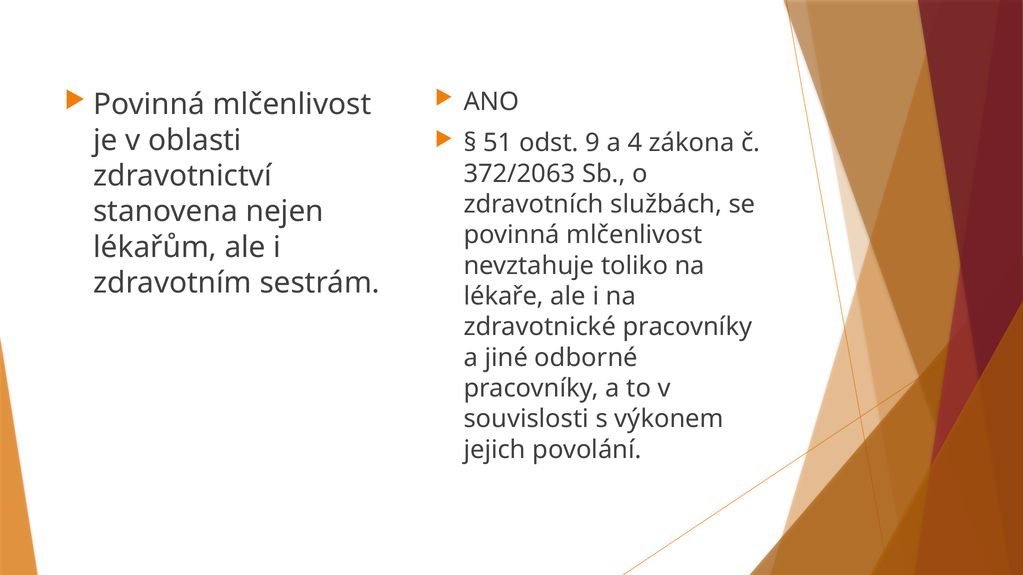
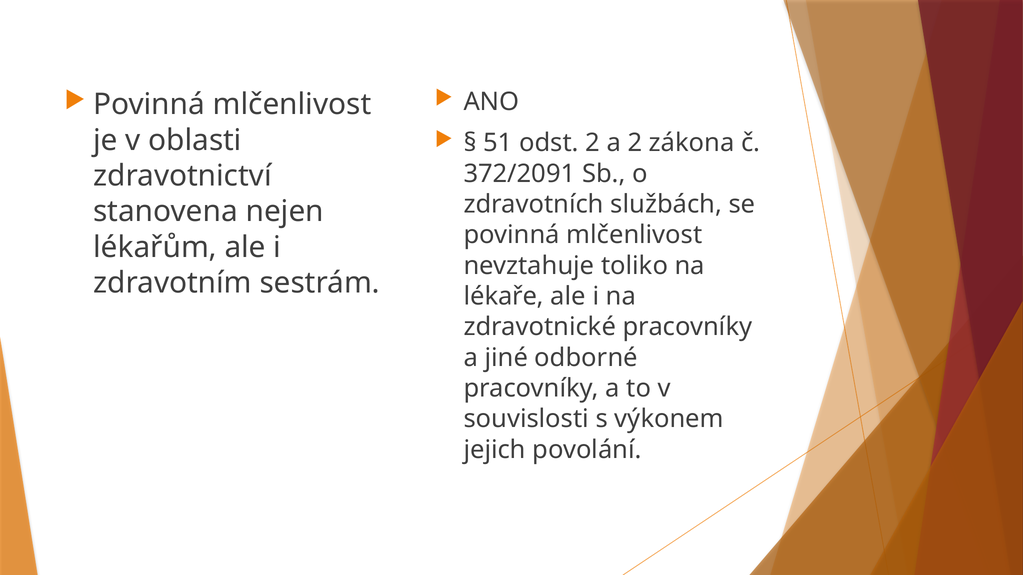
odst 9: 9 -> 2 (593, 143)
a 4: 4 -> 2 (635, 143)
372/2063: 372/2063 -> 372/2091 (519, 174)
